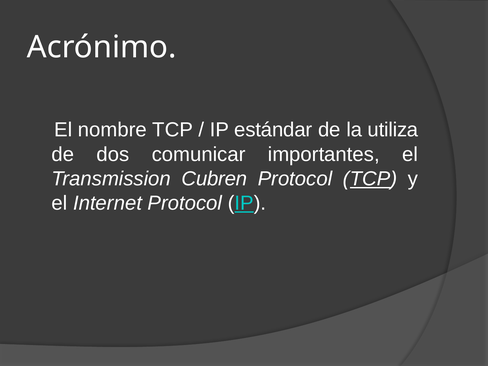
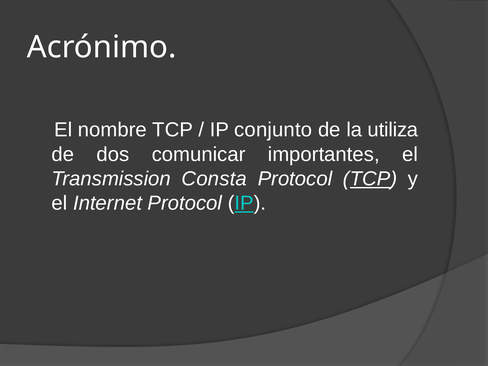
estándar: estándar -> conjunto (273, 130)
Cubren: Cubren -> Consta (214, 179)
